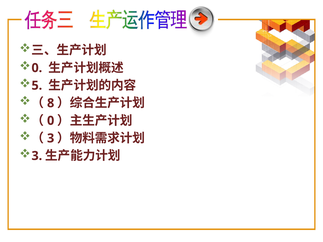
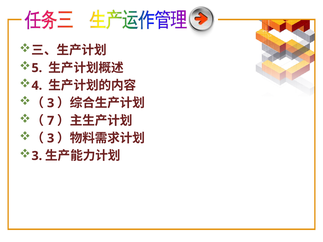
0: 0 -> 5 (37, 68)
5: 5 -> 4 (37, 86)
8: 8 -> 3 (51, 103)
0: 0 -> 7 (51, 121)
